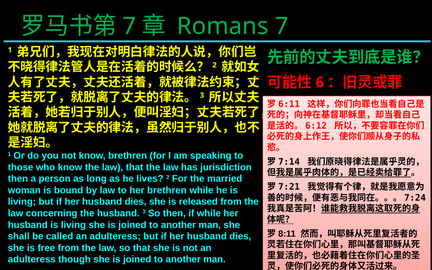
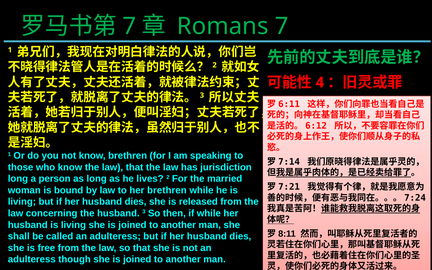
6: 6 -> 4 (320, 82)
then: then -> long (18, 179)
